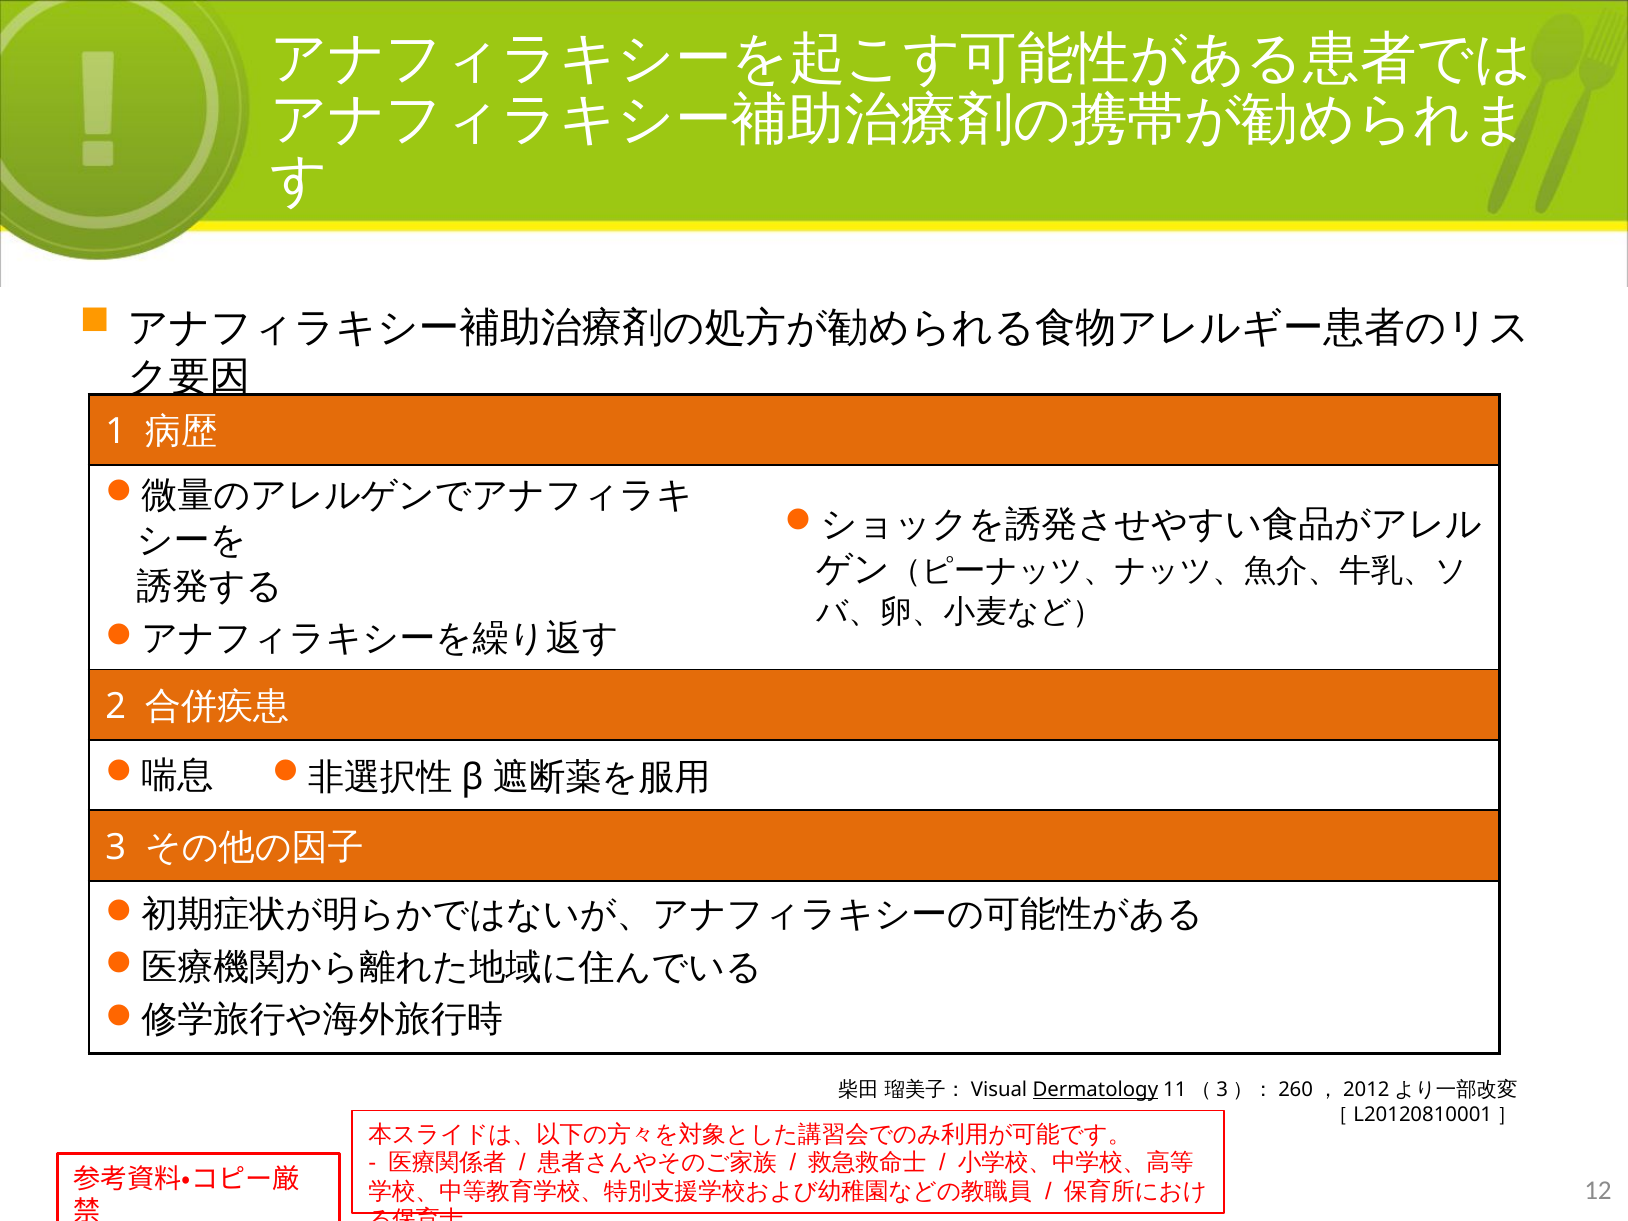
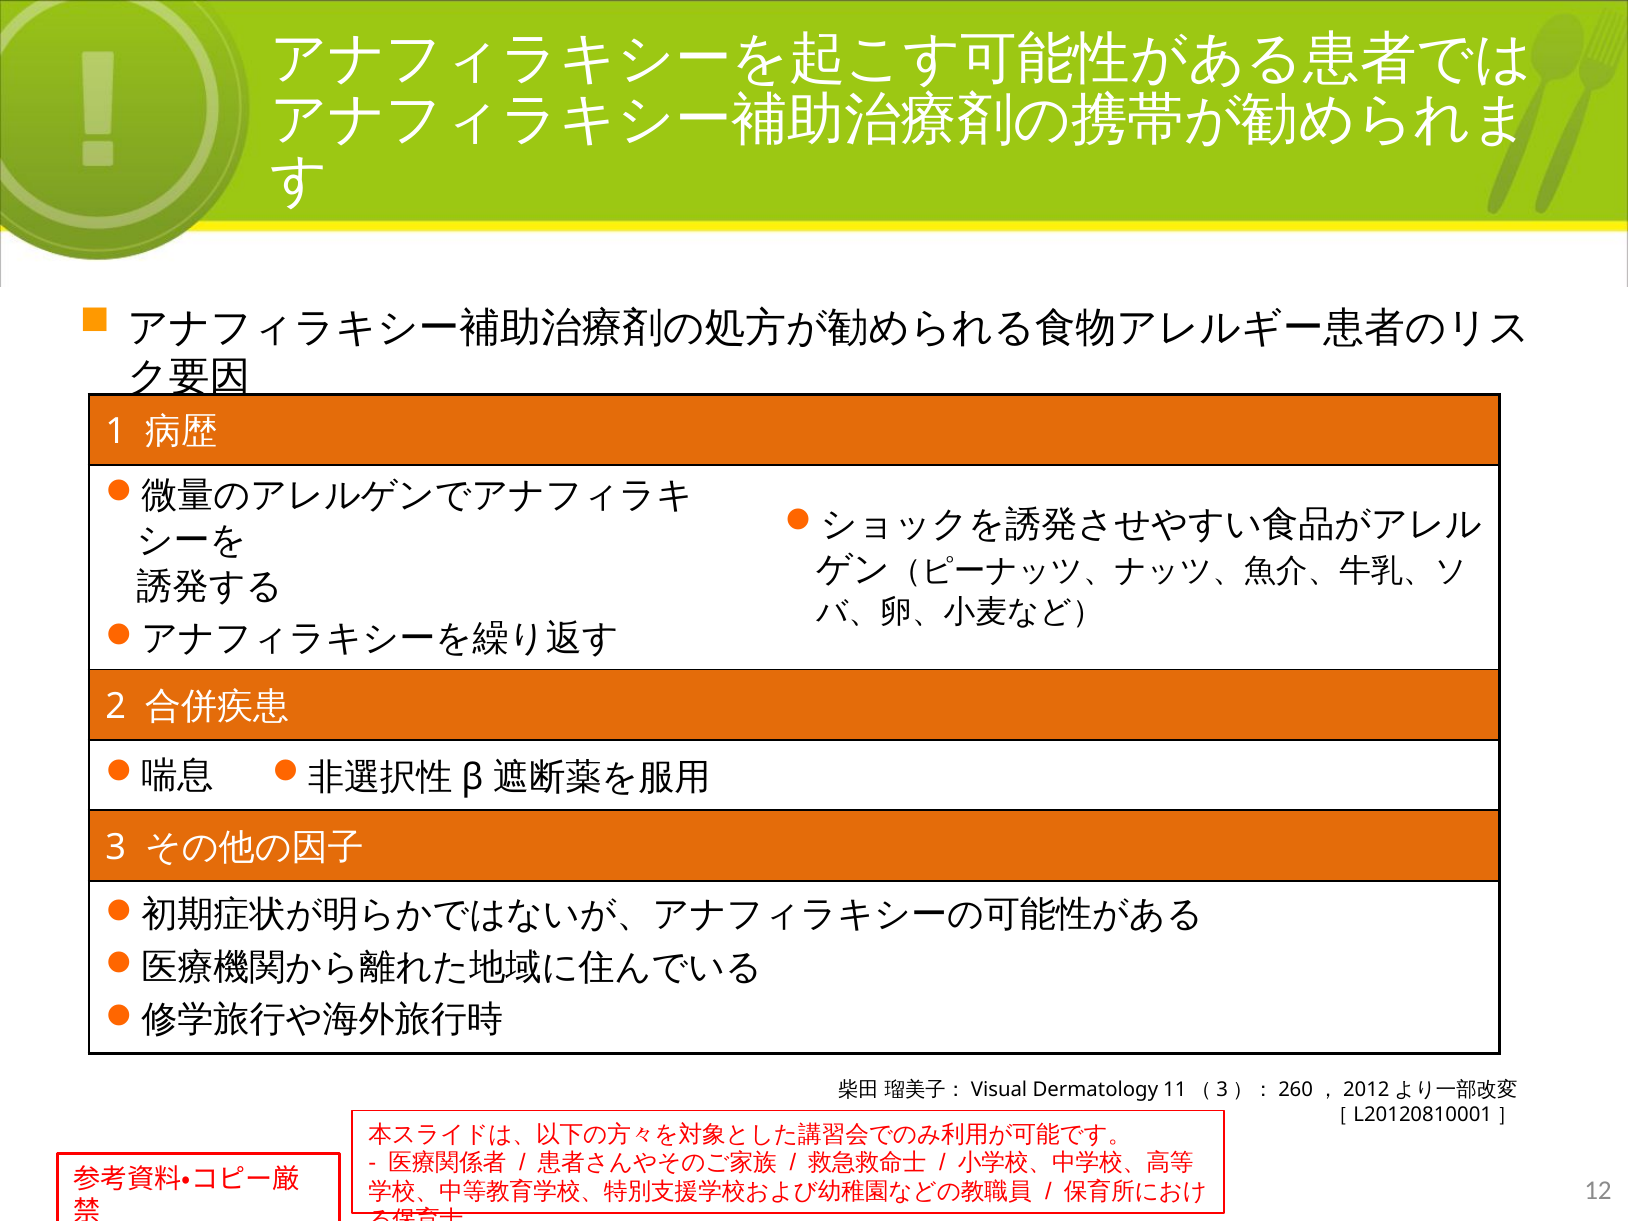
Dermatology underline: present -> none (1095, 1090)
